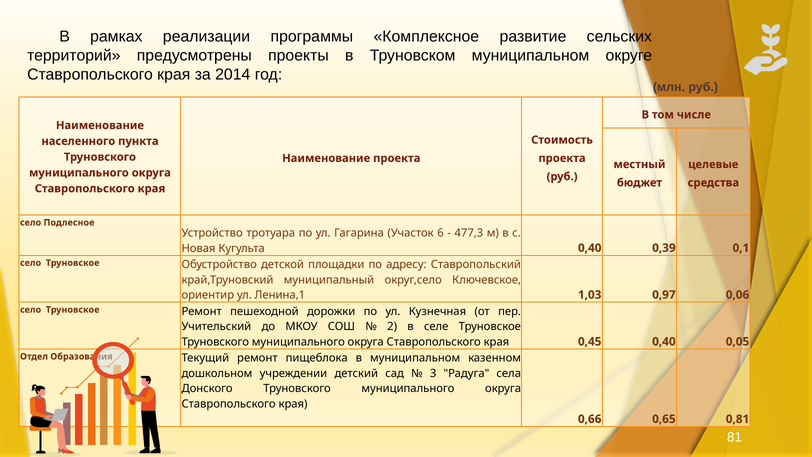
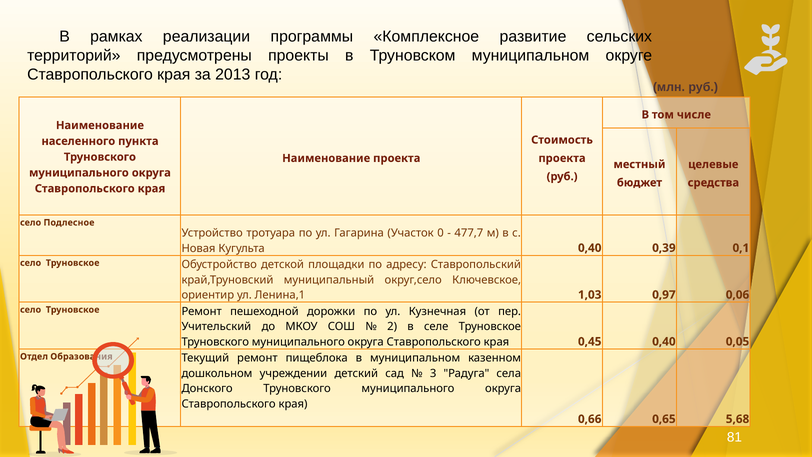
2014: 2014 -> 2013 (233, 74)
6: 6 -> 0 (441, 233)
477,3: 477,3 -> 477,7 (469, 233)
0,81: 0,81 -> 5,68 (738, 419)
